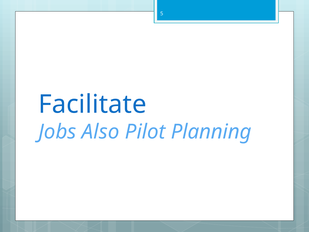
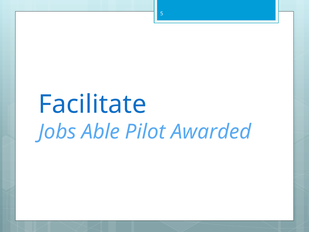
Also: Also -> Able (101, 132)
Planning: Planning -> Awarded (211, 132)
